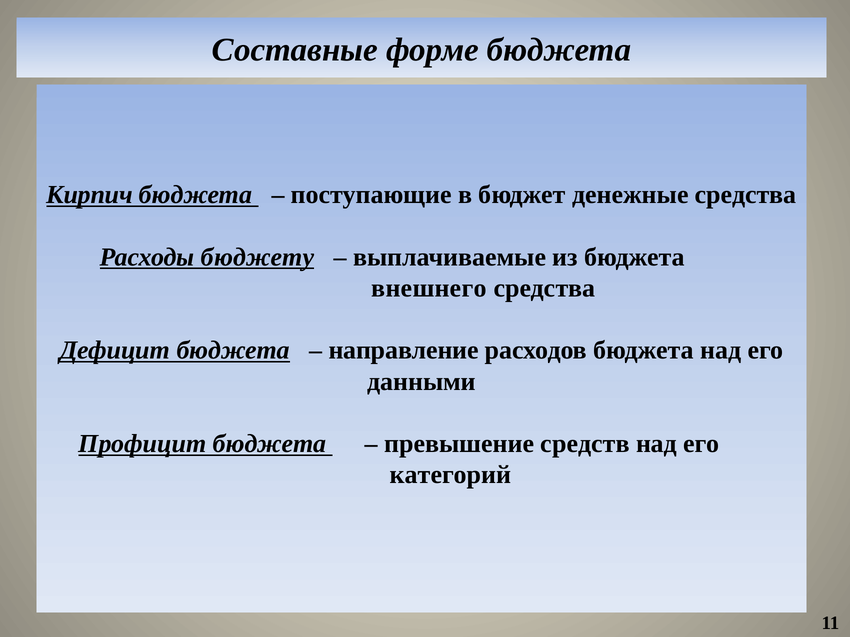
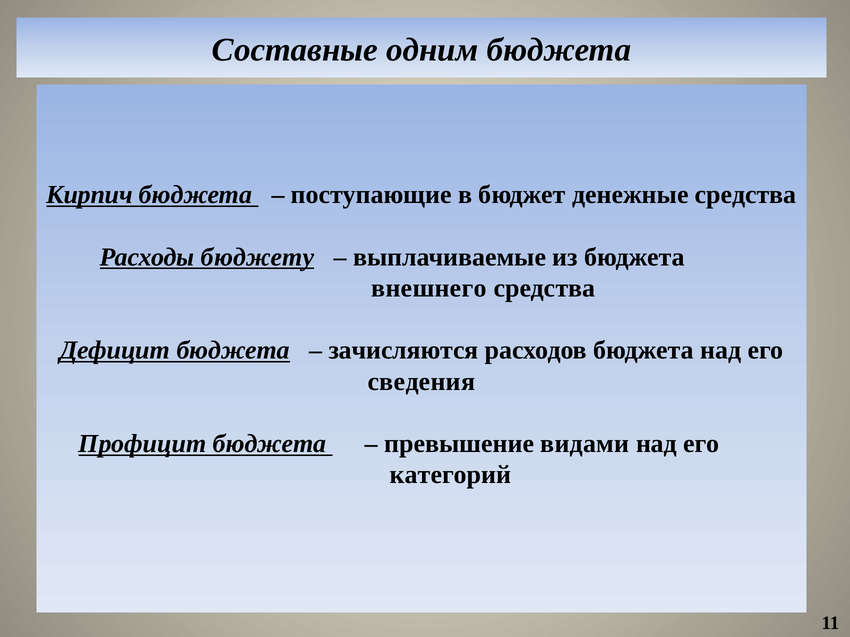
форме: форме -> одним (432, 50)
направление: направление -> зачисляются (404, 351)
данными: данными -> сведения (421, 382)
средств: средств -> видами (585, 444)
